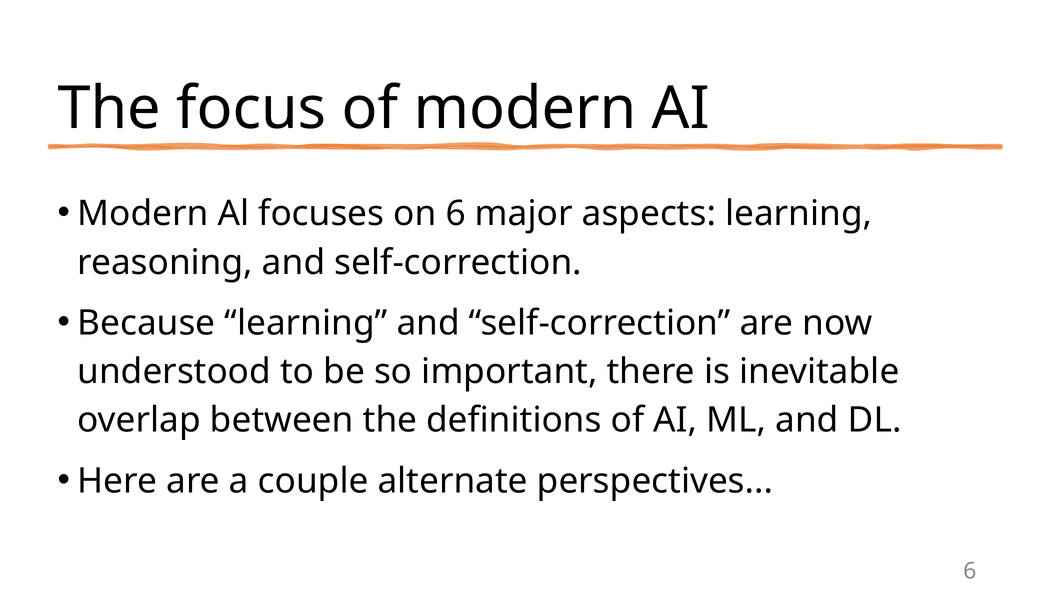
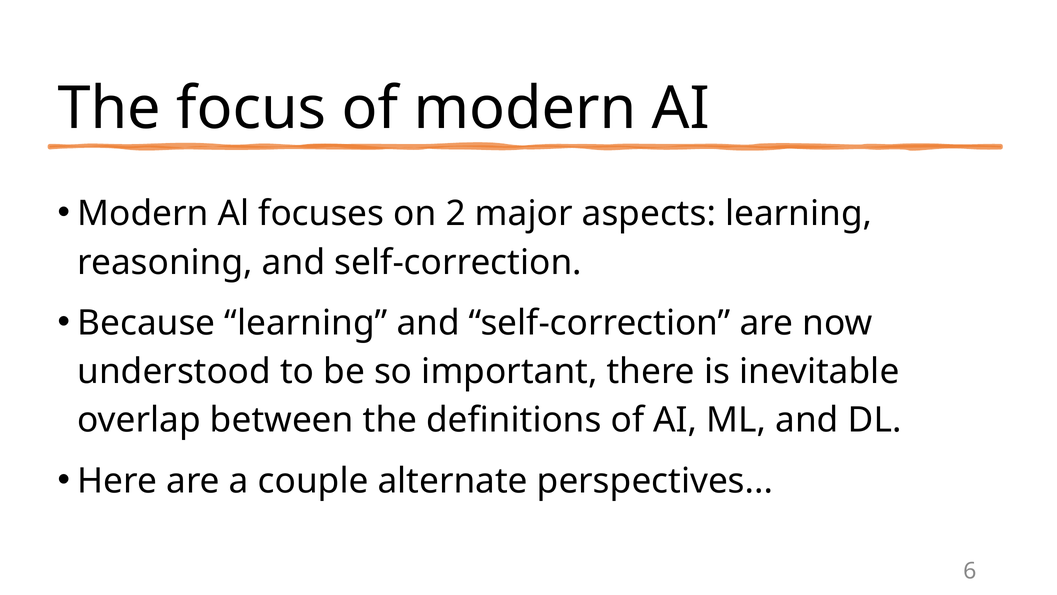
on 6: 6 -> 2 (456, 214)
